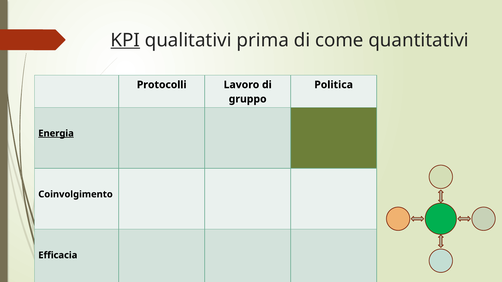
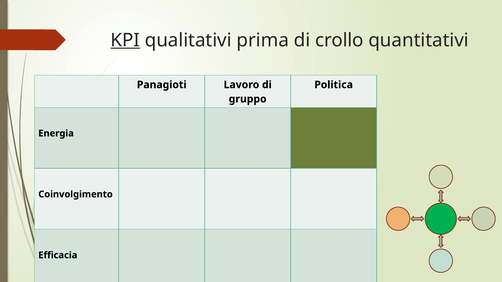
come: come -> crollo (339, 40)
Protocolli: Protocolli -> Panagioti (162, 85)
Energia underline: present -> none (56, 133)
